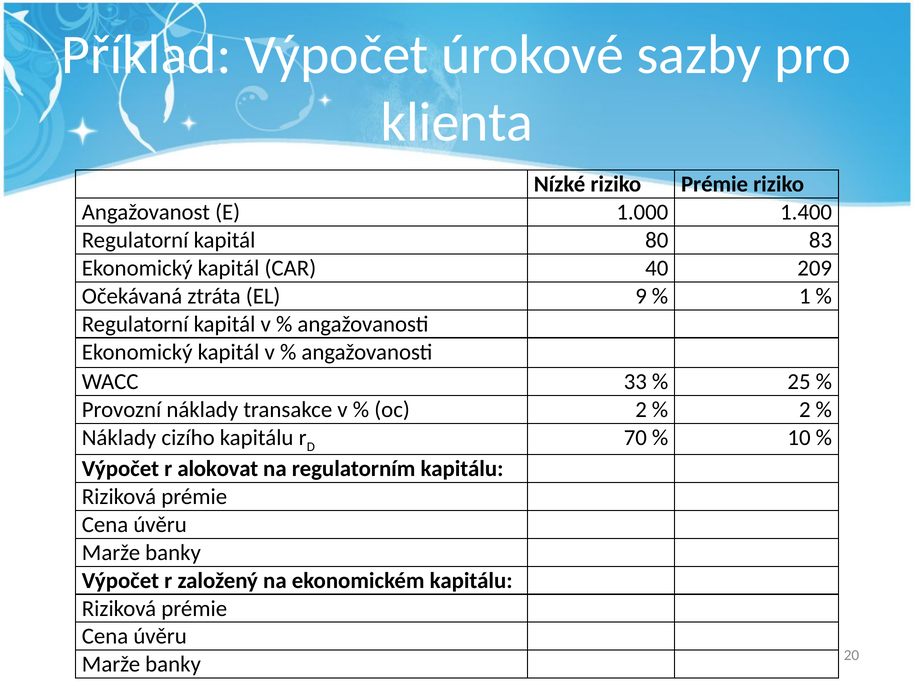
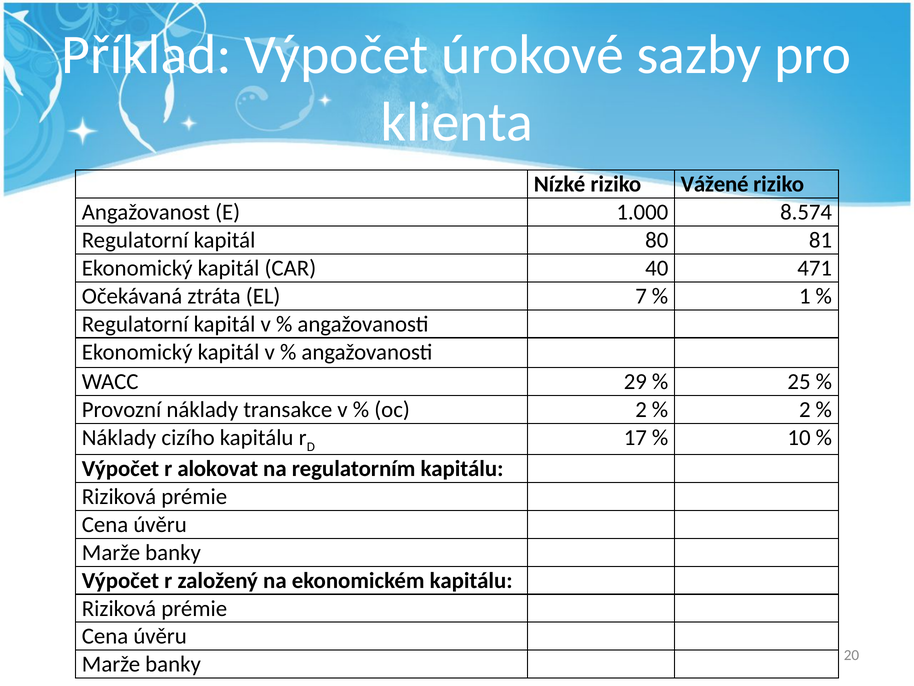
riziko Prémie: Prémie -> Vážené (715, 184)
1.400: 1.400 -> 8.574 (806, 212)
83: 83 -> 81 (821, 240)
209: 209 -> 471 (815, 268)
9: 9 -> 7 (641, 296)
33: 33 -> 29 (635, 382)
70: 70 -> 17 (635, 437)
